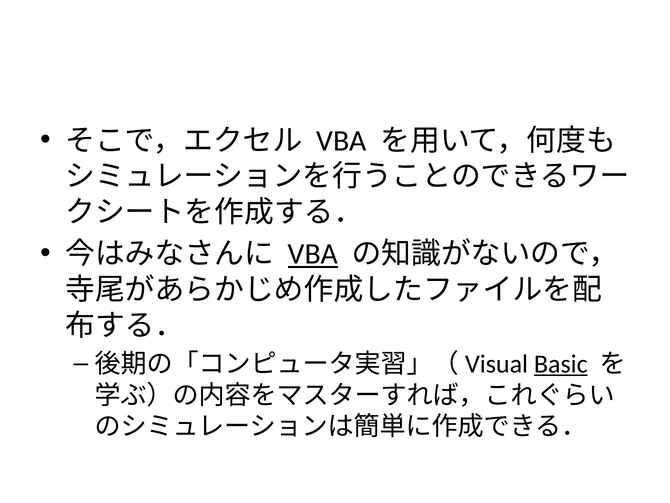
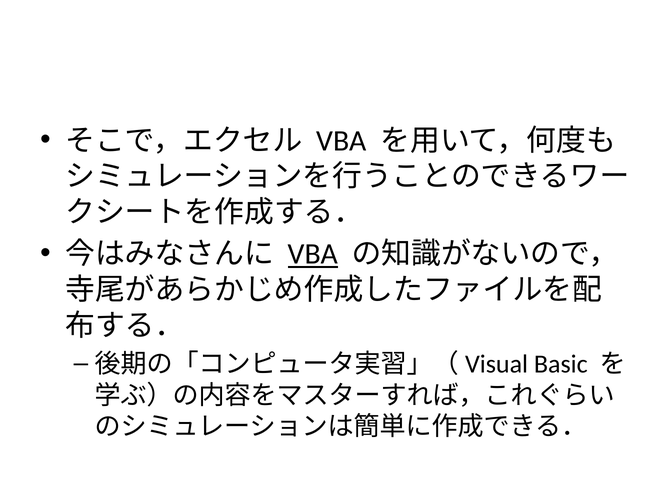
Basic underline: present -> none (561, 364)
